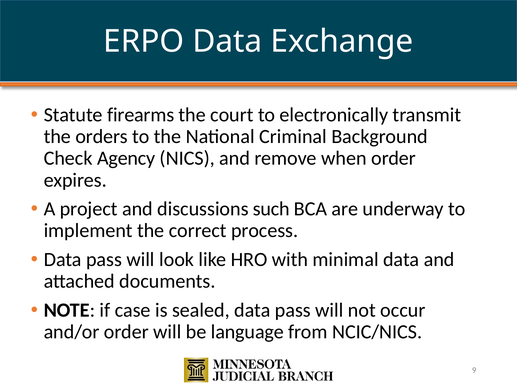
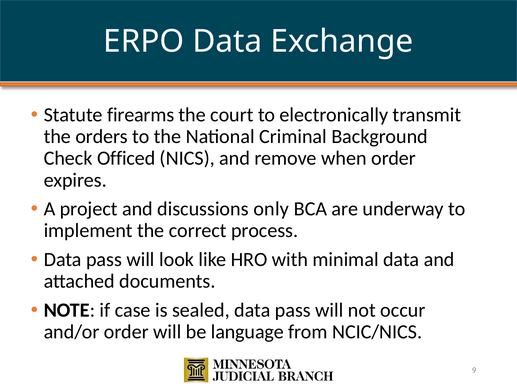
Agency: Agency -> Officed (126, 158)
such: such -> only (271, 209)
